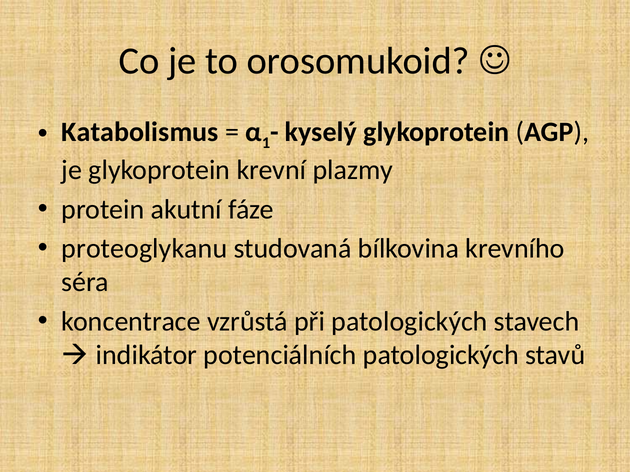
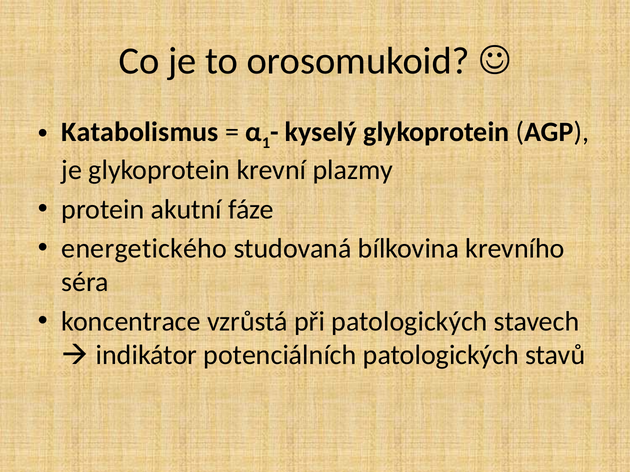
proteoglykanu: proteoglykanu -> energetického (144, 249)
